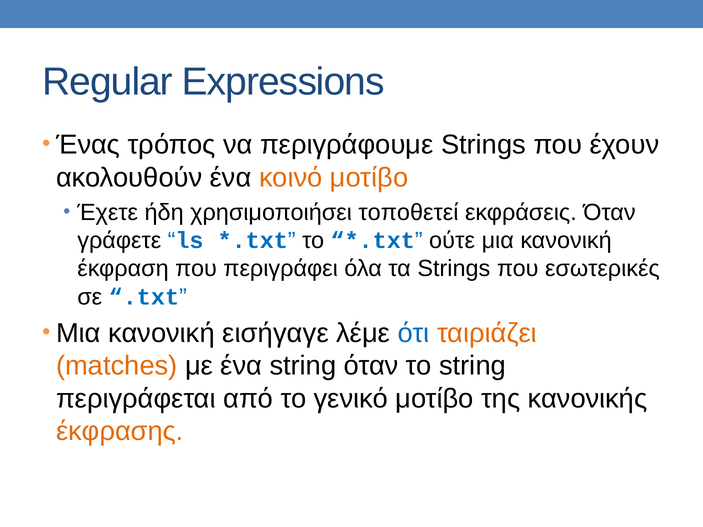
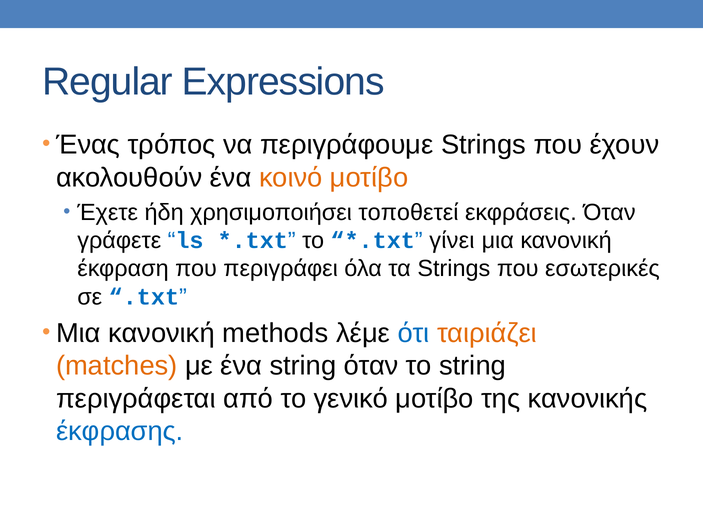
ούτε: ούτε -> γίνει (452, 241)
εισήγαγε: εισήγαγε -> methods (275, 333)
έκφρασης colour: orange -> blue (120, 432)
